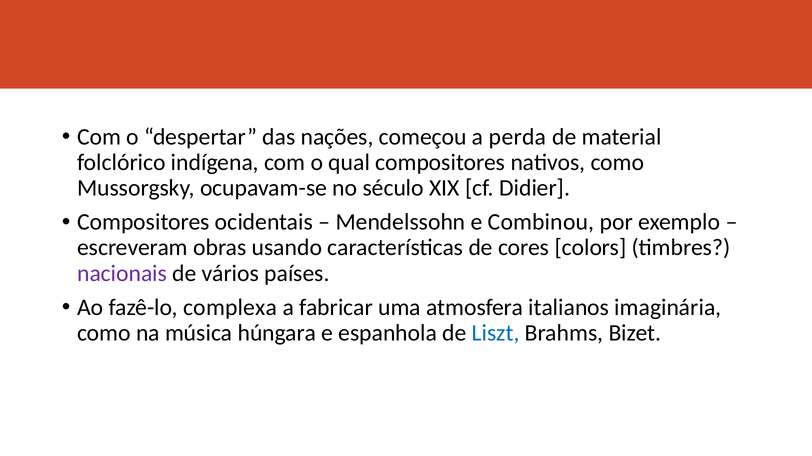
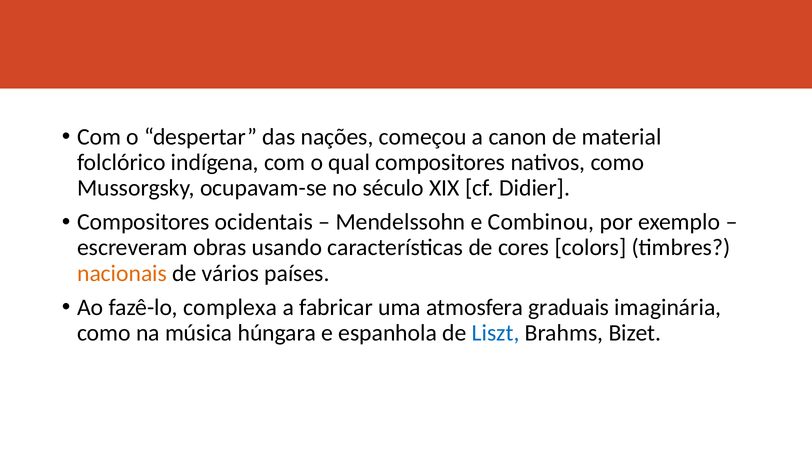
perda: perda -> canon (518, 137)
nacionais colour: purple -> orange (122, 274)
italianos: italianos -> graduais (569, 308)
